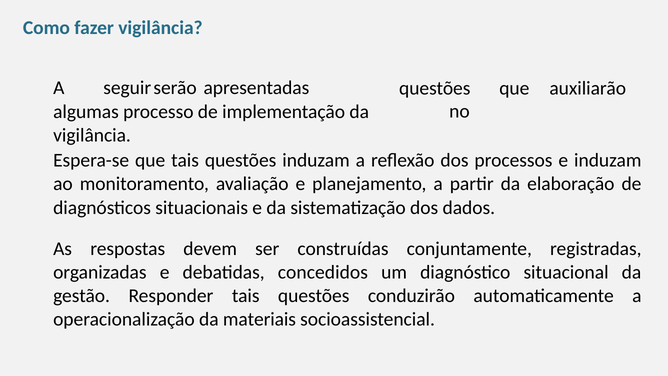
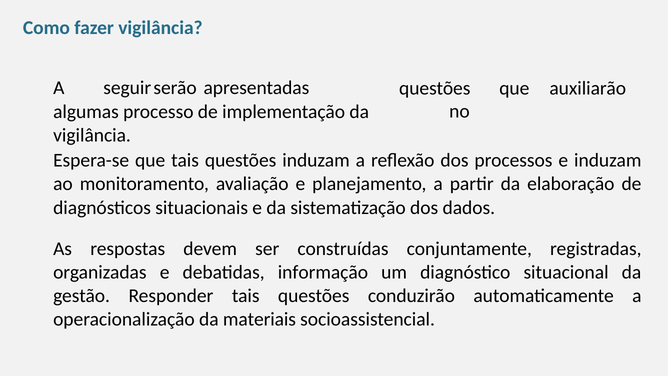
concedidos: concedidos -> informação (323, 272)
